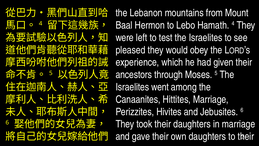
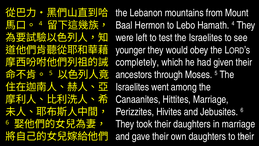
pleased: pleased -> younger (131, 50)
experience: experience -> completely (137, 62)
